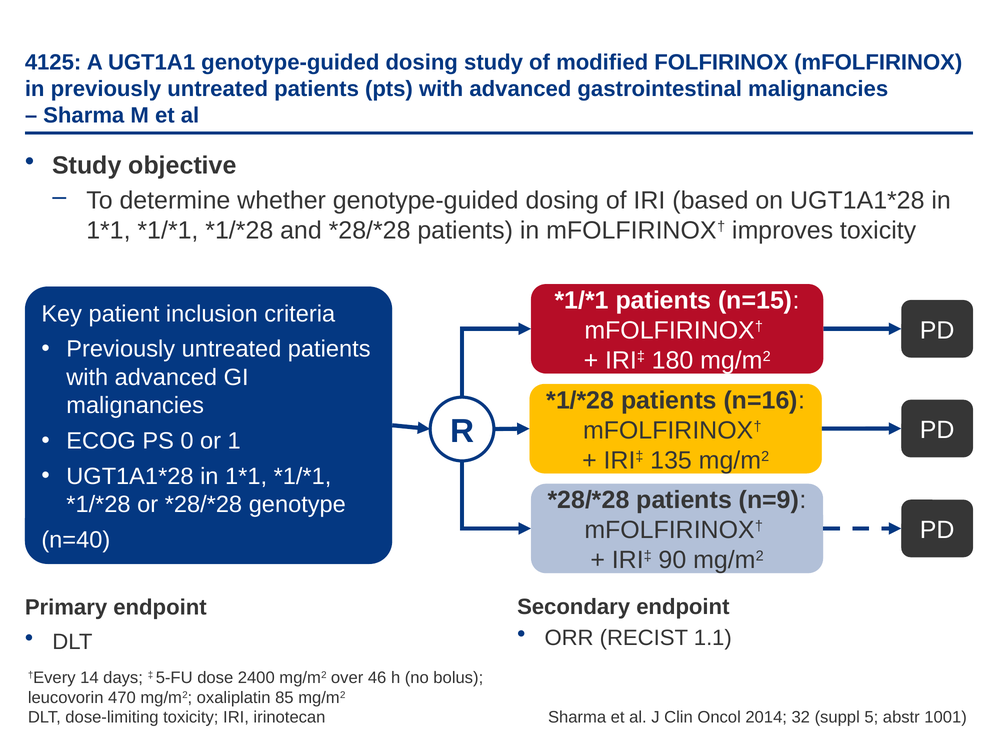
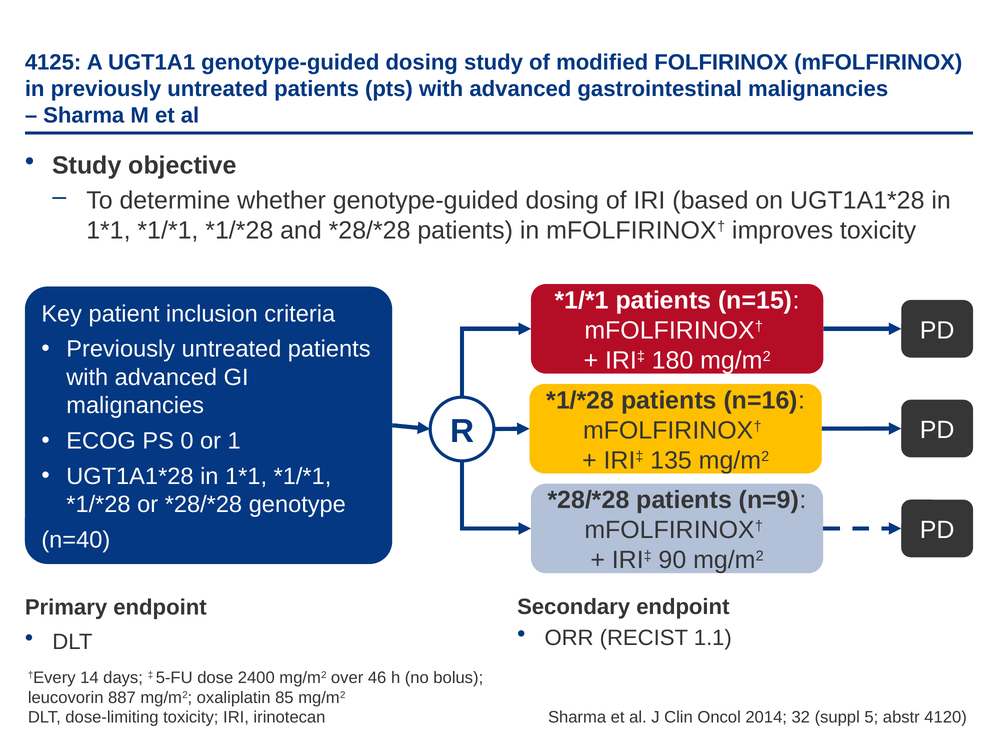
470: 470 -> 887 (122, 698)
1001: 1001 -> 4120 (946, 718)
